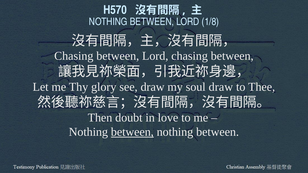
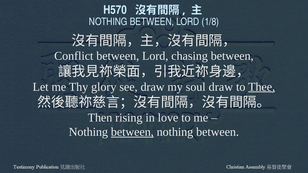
Chasing: Chasing -> Conflict (74, 56)
Thee underline: none -> present (262, 87)
doubt: doubt -> rising (129, 118)
